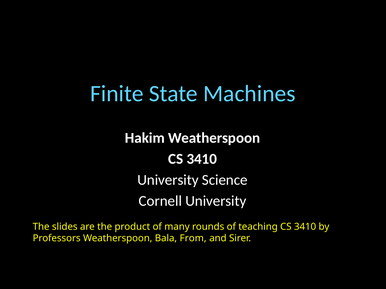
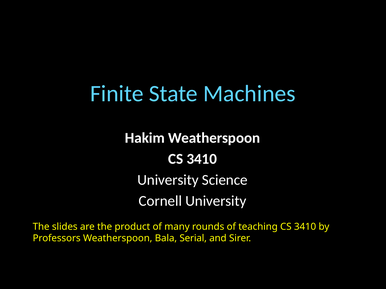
From: From -> Serial (193, 239)
